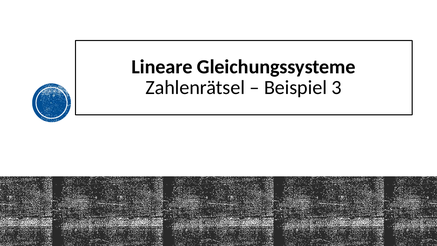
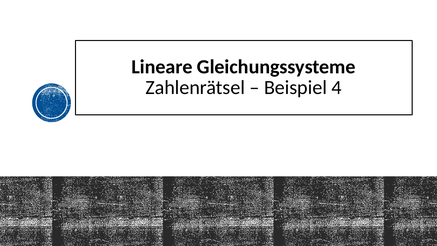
3: 3 -> 4 (337, 87)
